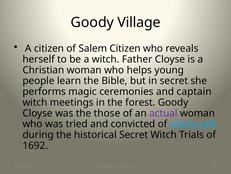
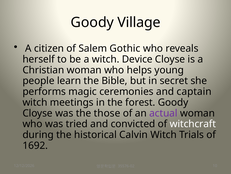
Salem Citizen: Citizen -> Gothic (125, 48)
Father: Father -> Device (137, 59)
witchcraft colour: light blue -> white (193, 123)
historical Secret: Secret -> Calvin (134, 134)
